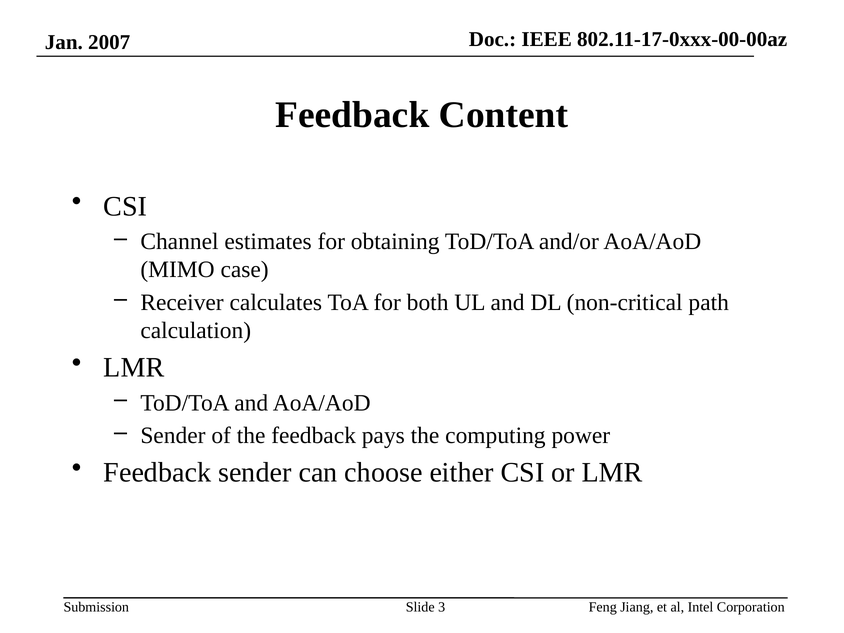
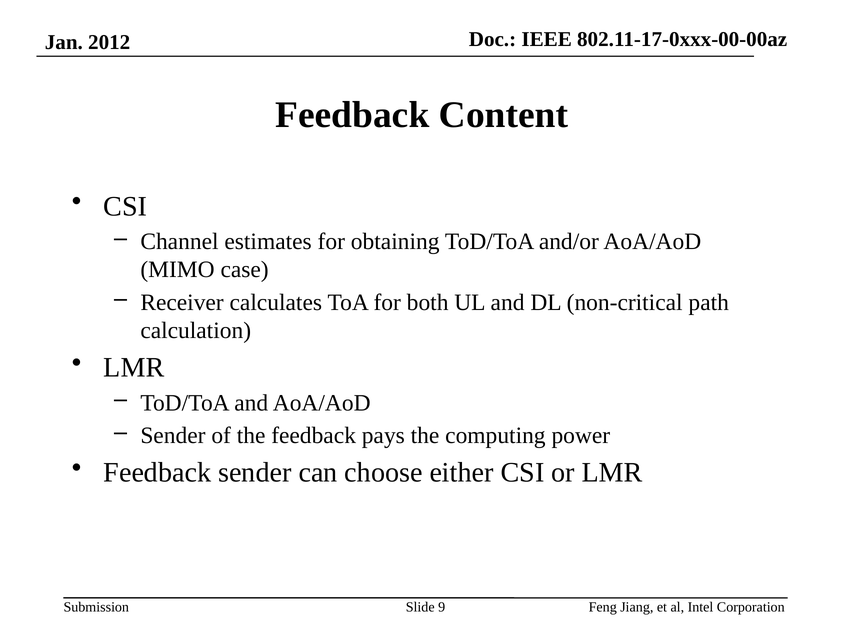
2007: 2007 -> 2012 (109, 42)
3: 3 -> 9 (442, 607)
